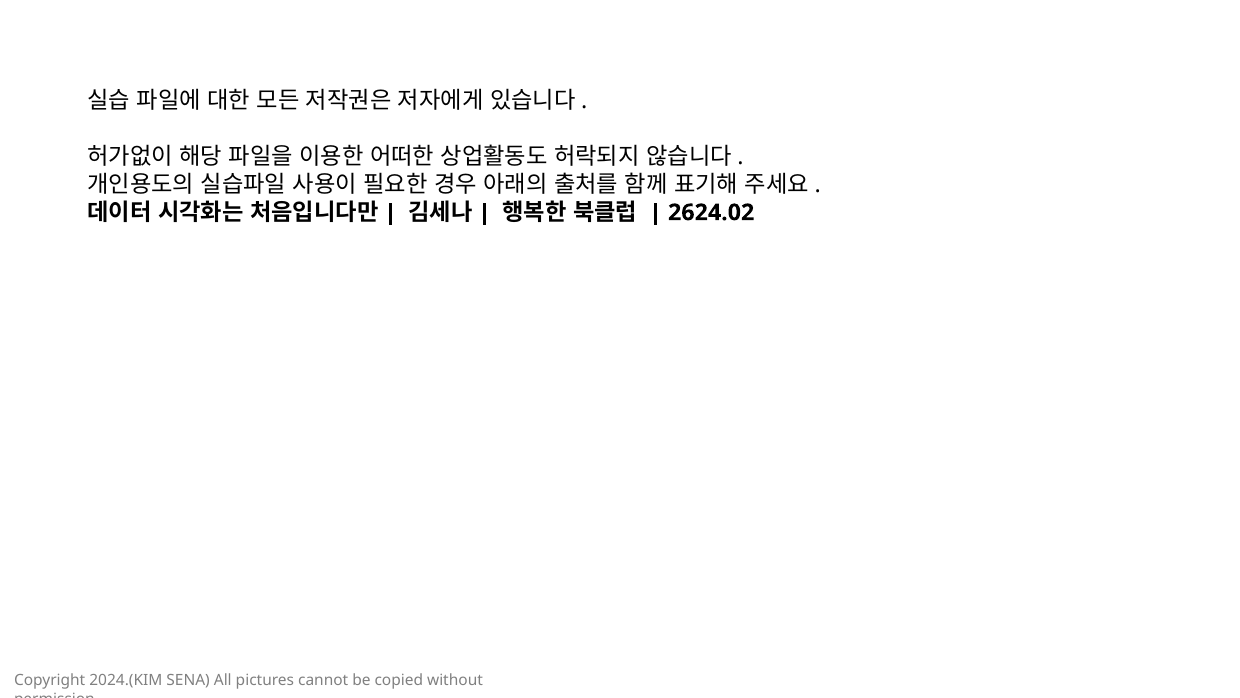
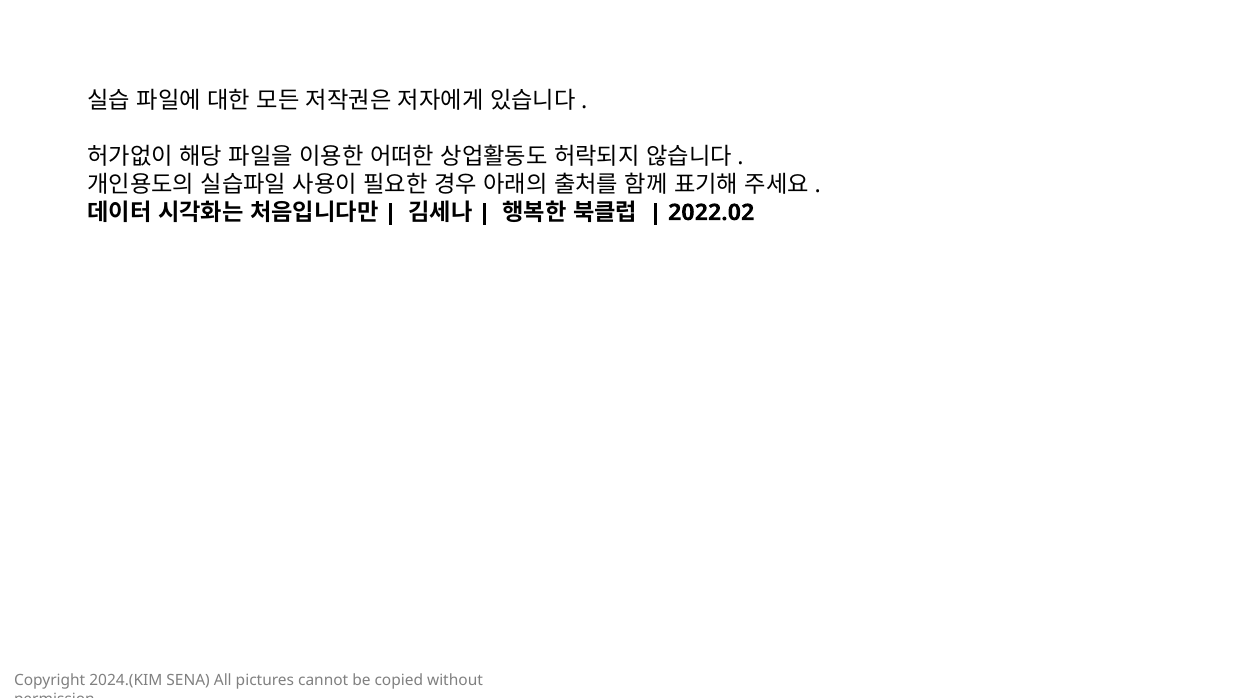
2624.02: 2624.02 -> 2022.02 (711, 212)
